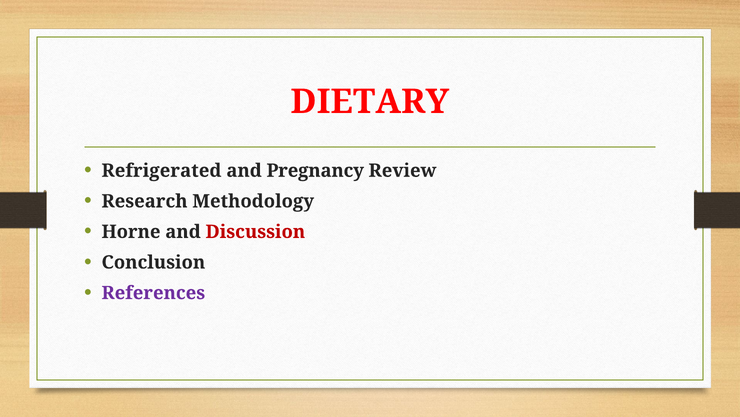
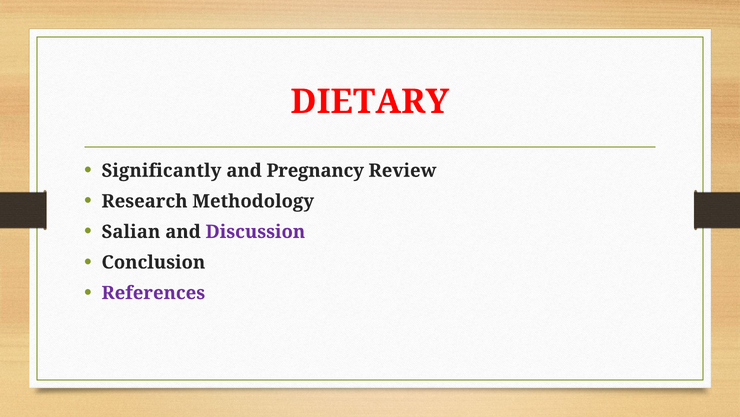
Refrigerated: Refrigerated -> Significantly (161, 170)
Horne: Horne -> Salian (131, 231)
Discussion colour: red -> purple (255, 231)
